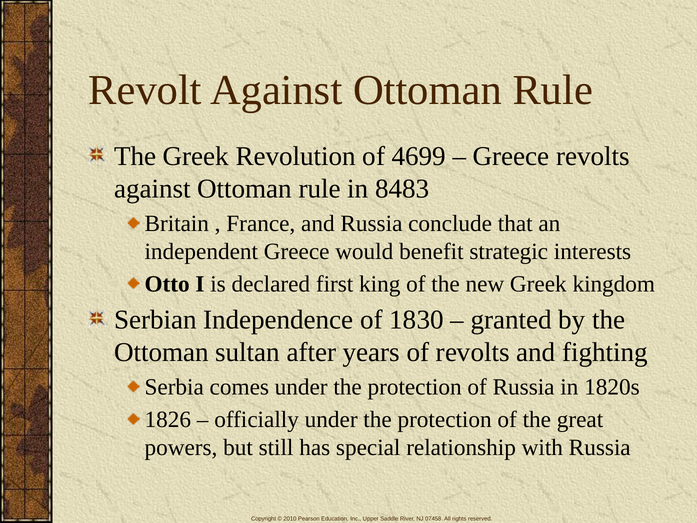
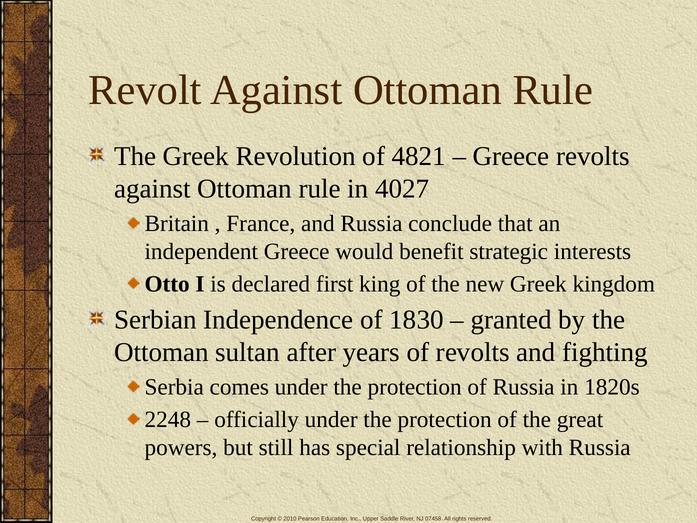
4699: 4699 -> 4821 (419, 156)
8483: 8483 -> 4027 (402, 189)
1826: 1826 -> 2248 (168, 419)
